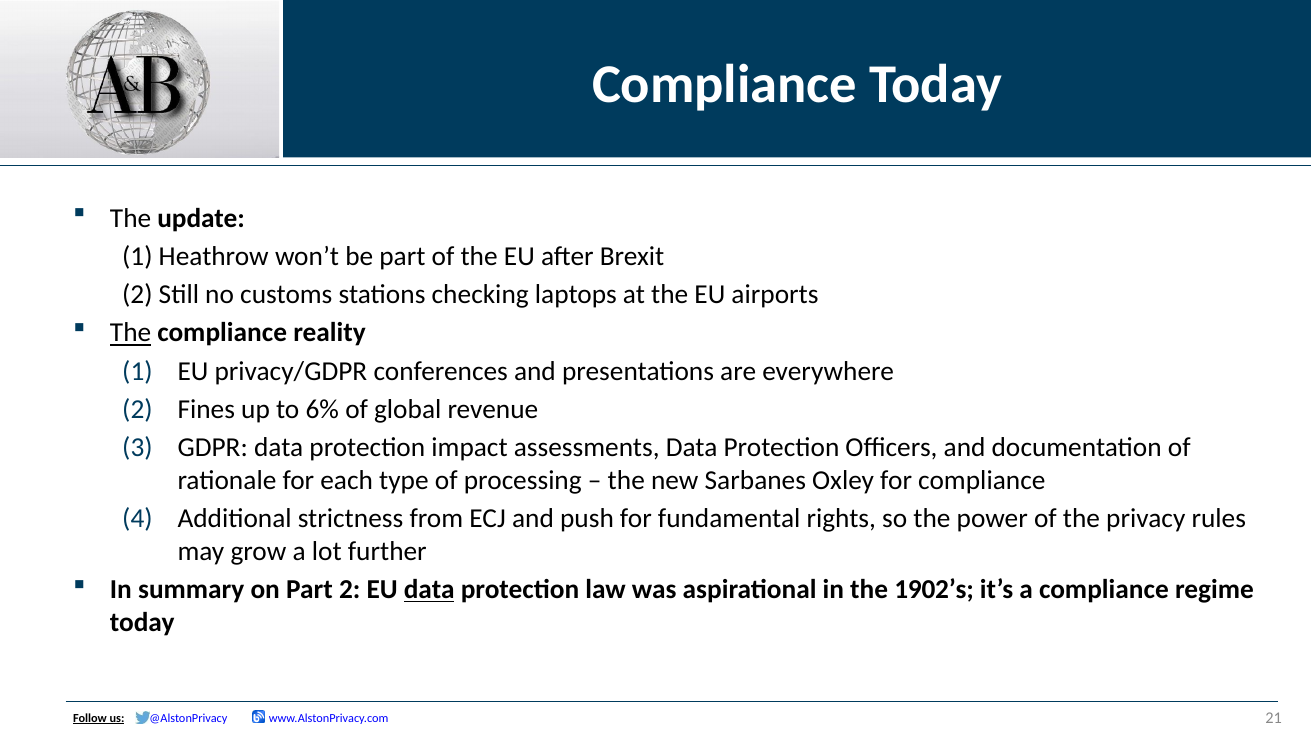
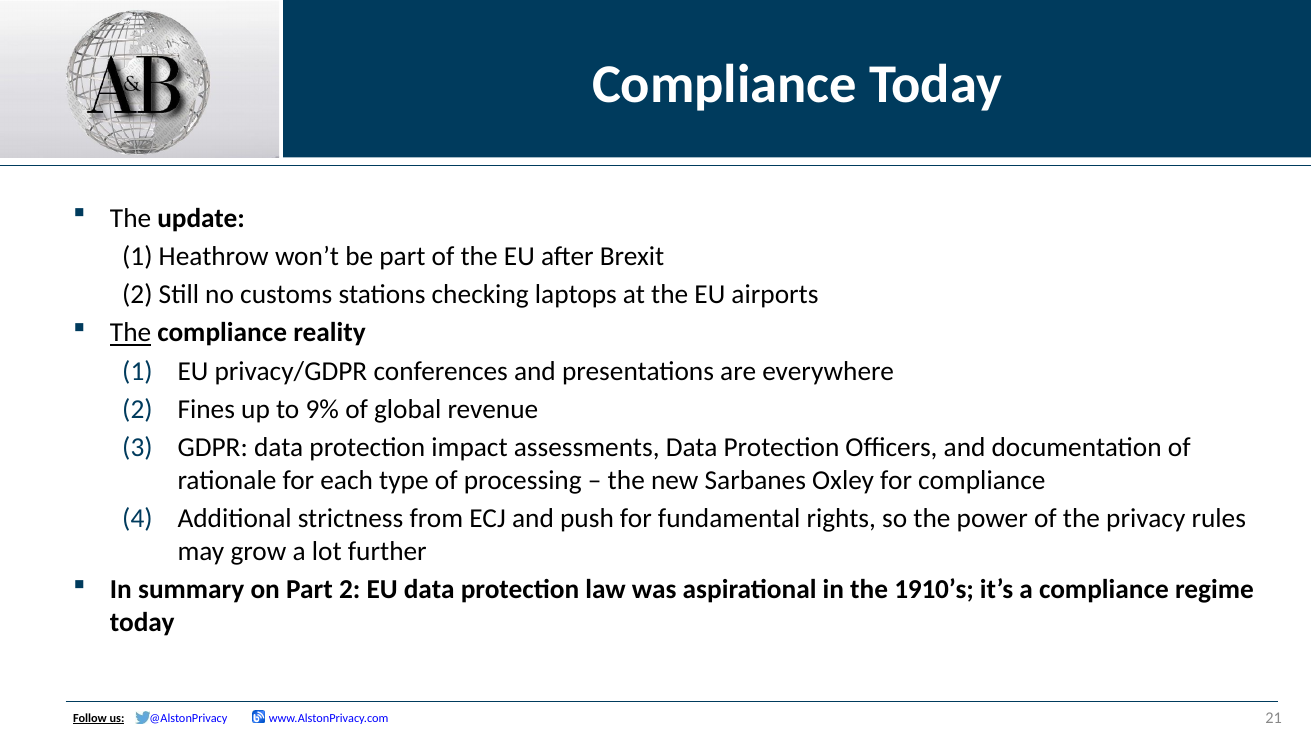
6%: 6% -> 9% (322, 410)
data underline: present -> none (429, 590)
1902’s: 1902’s -> 1910’s (934, 590)
